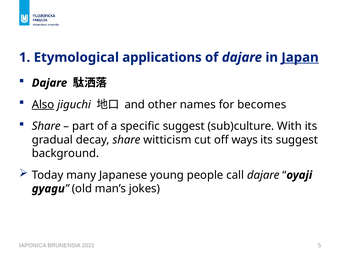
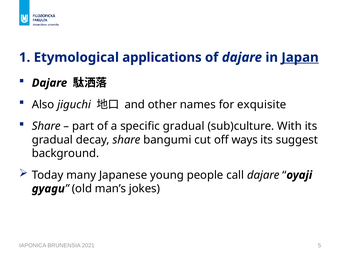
Also underline: present -> none (43, 104)
becomes: becomes -> exquisite (262, 104)
specific suggest: suggest -> gradual (184, 126)
witticism: witticism -> bangumi (167, 140)
